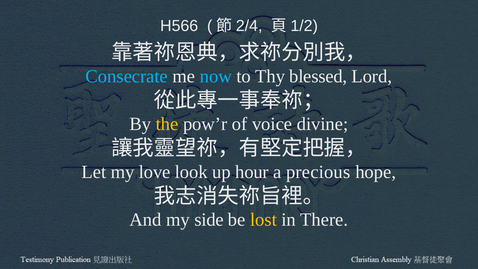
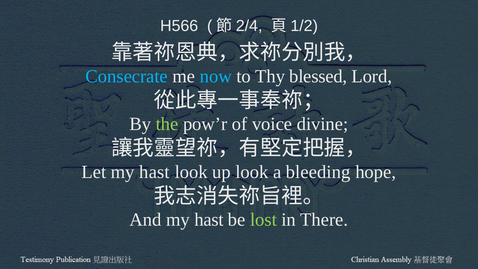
the colour: yellow -> light green (167, 124)
Let my love: love -> hast (155, 172)
up hour: hour -> look (252, 172)
precious: precious -> bleeding (318, 172)
And my side: side -> hast (209, 220)
lost colour: yellow -> light green (263, 220)
